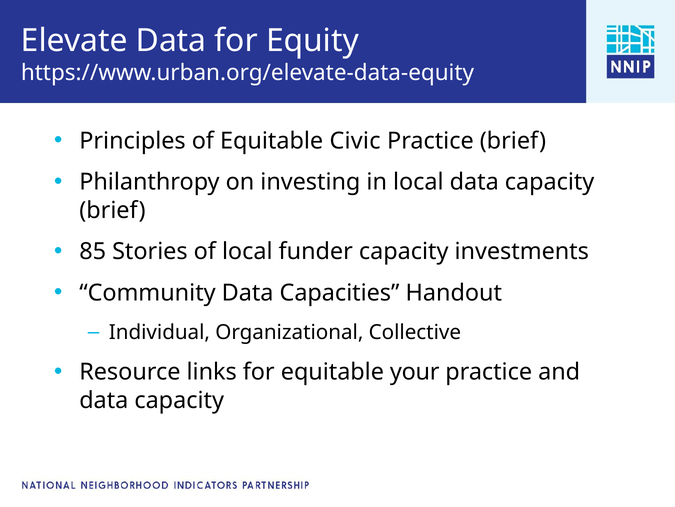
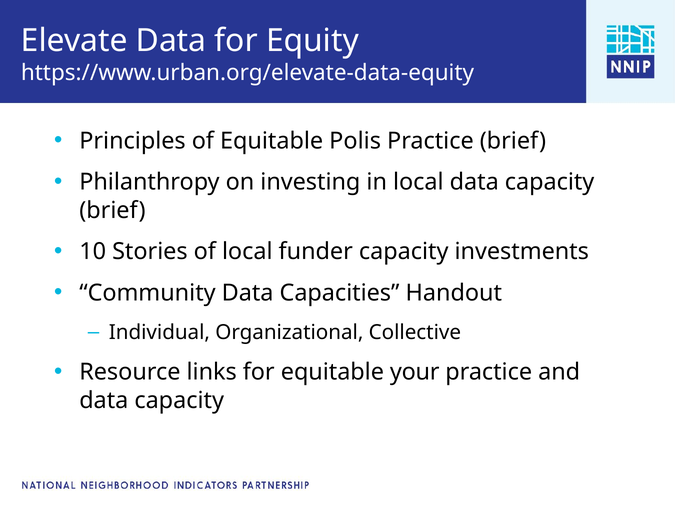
Civic: Civic -> Polis (355, 141)
85: 85 -> 10 (93, 251)
